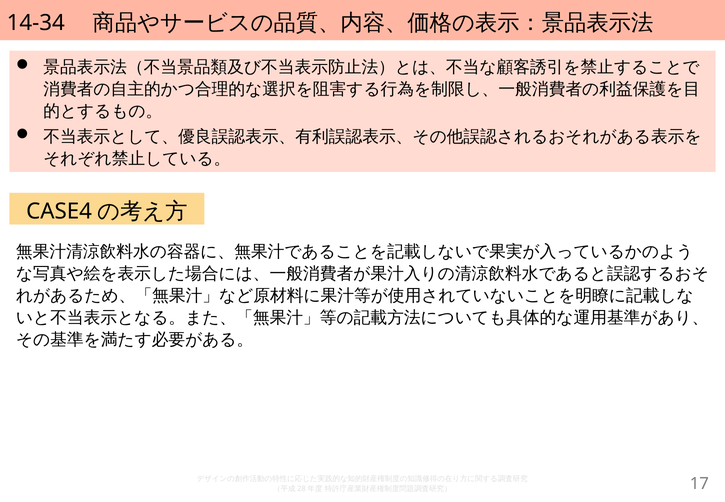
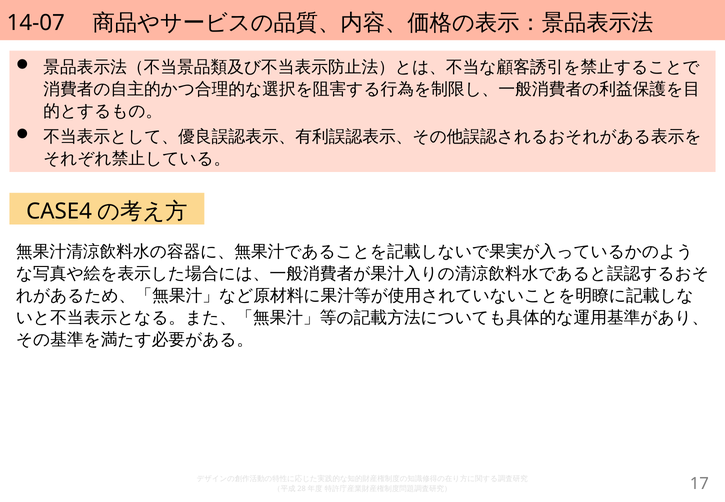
14-34: 14-34 -> 14-07 (36, 23)
